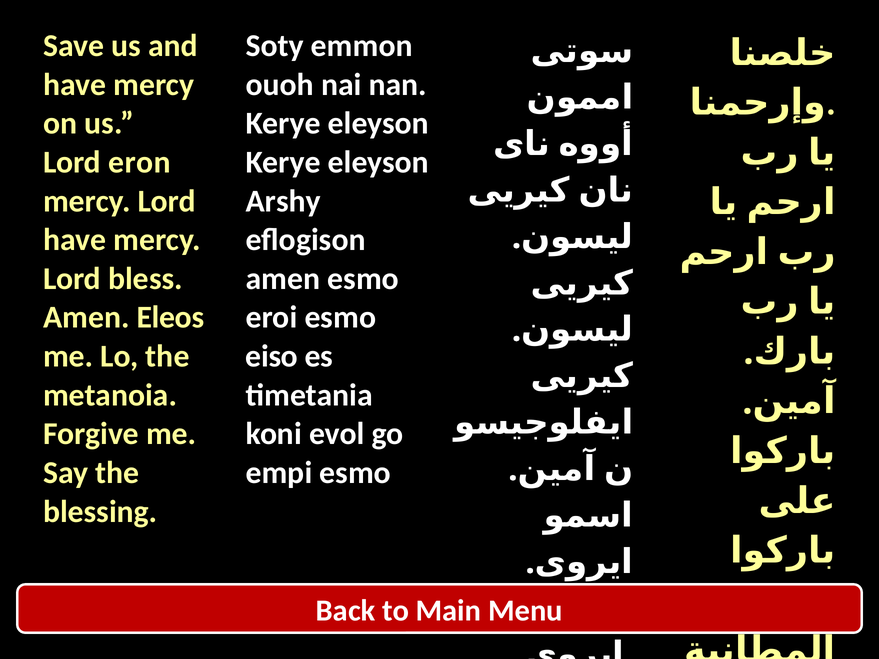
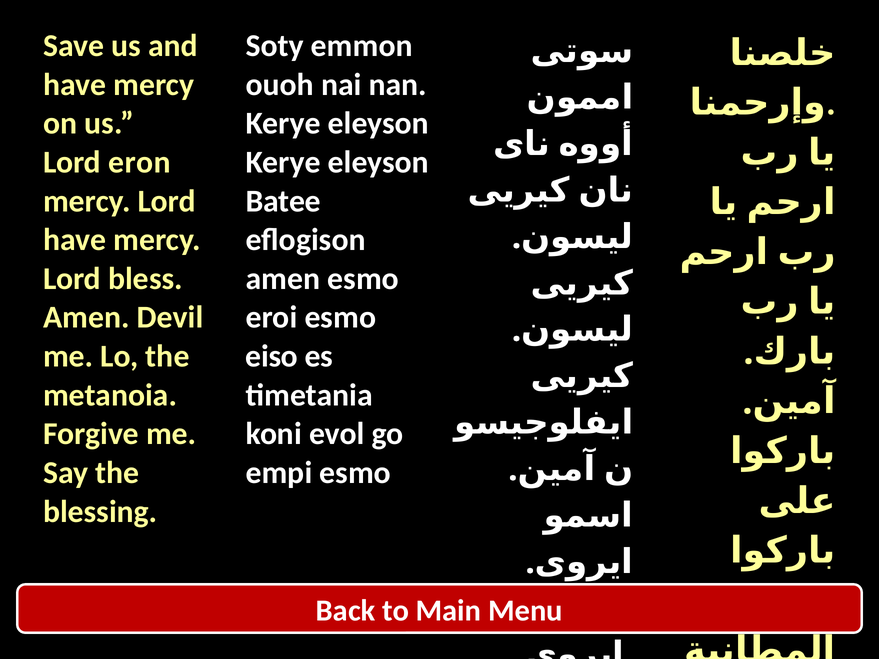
Arshy: Arshy -> Batee (283, 201)
Eleos: Eleos -> Devil (170, 318)
